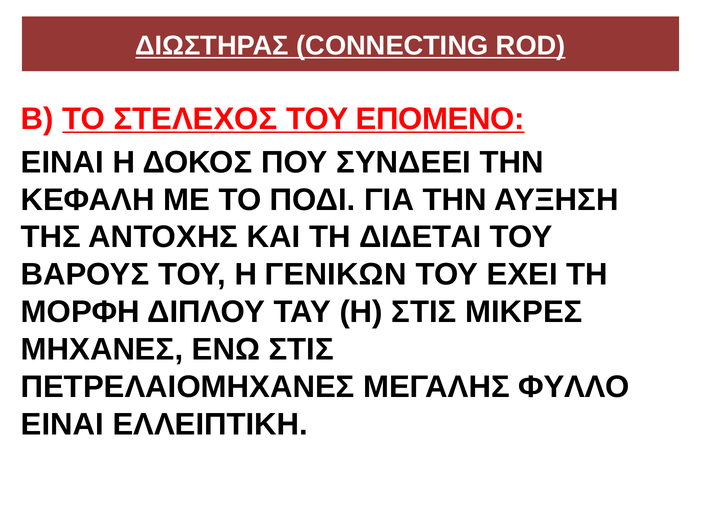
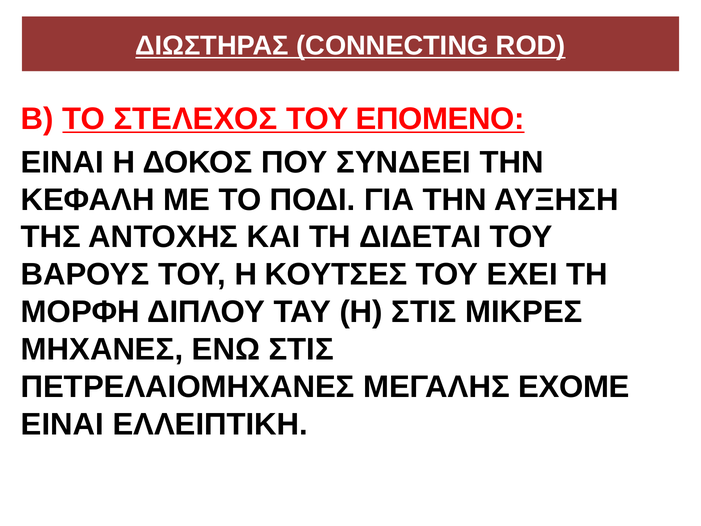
ΓΕΝΙΚΩΝ: ΓΕΝΙΚΩΝ -> ΚΟΥΤΣΕΣ (336, 274)
ΦΥΛΛΟ: ΦΥΛΛΟ -> ΕΧΟΜΕ (574, 387)
